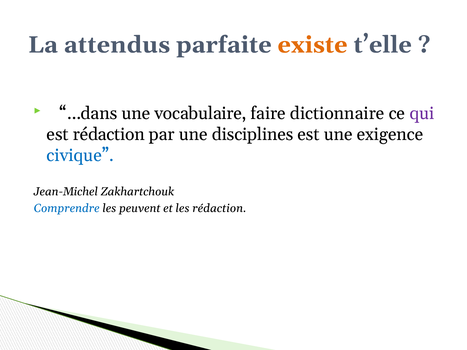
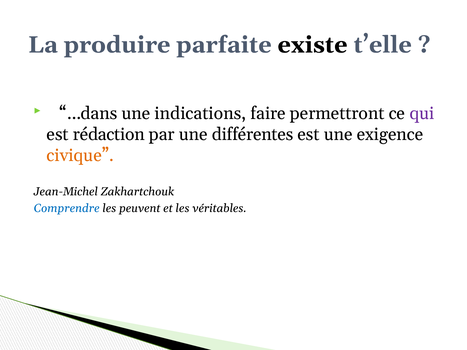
attendus: attendus -> produire (117, 45)
existe colour: orange -> black (313, 45)
vocabulaire: vocabulaire -> indications (200, 113)
dictionnaire: dictionnaire -> permettront (337, 113)
disciplines: disciplines -> différentes (253, 134)
civique colour: blue -> orange (80, 155)
les rédaction: rédaction -> véritables (219, 208)
